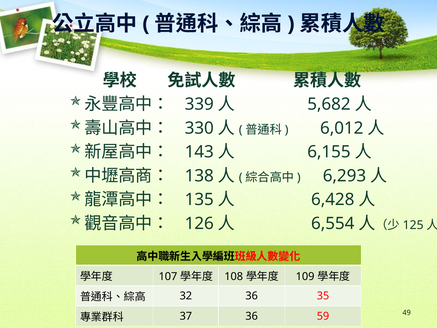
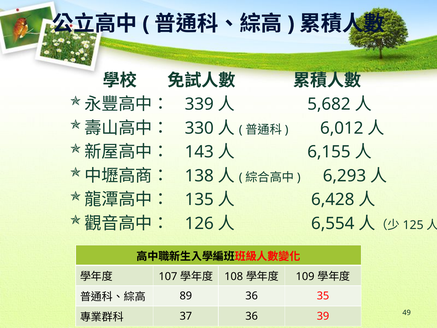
32: 32 -> 89 (186, 296)
59: 59 -> 39 (323, 316)
